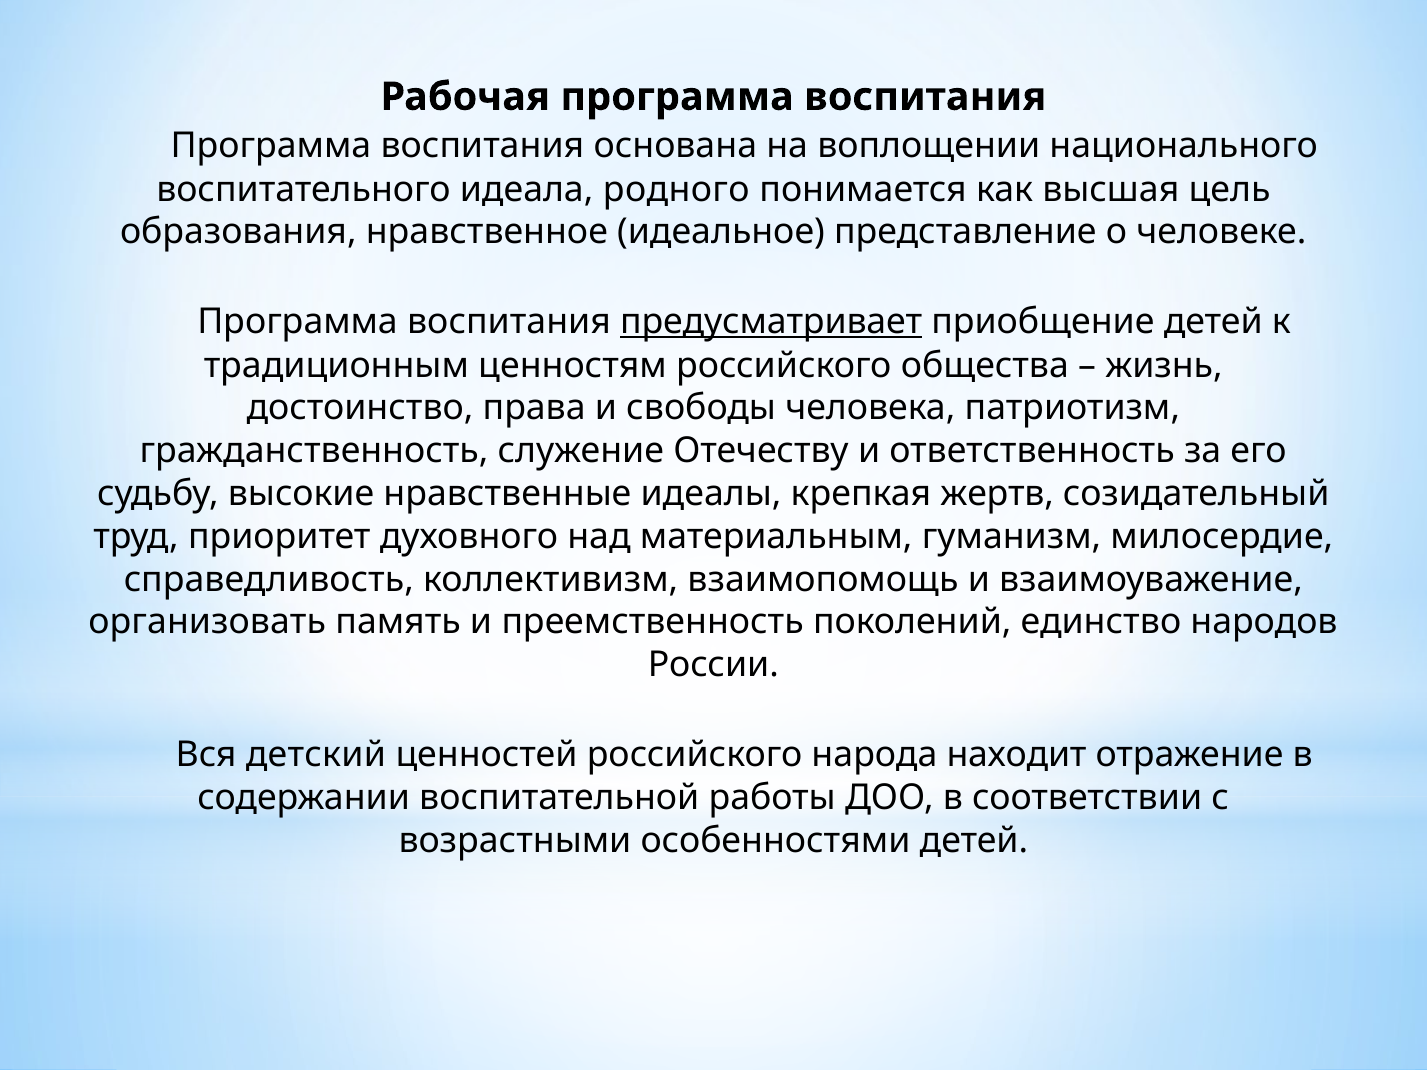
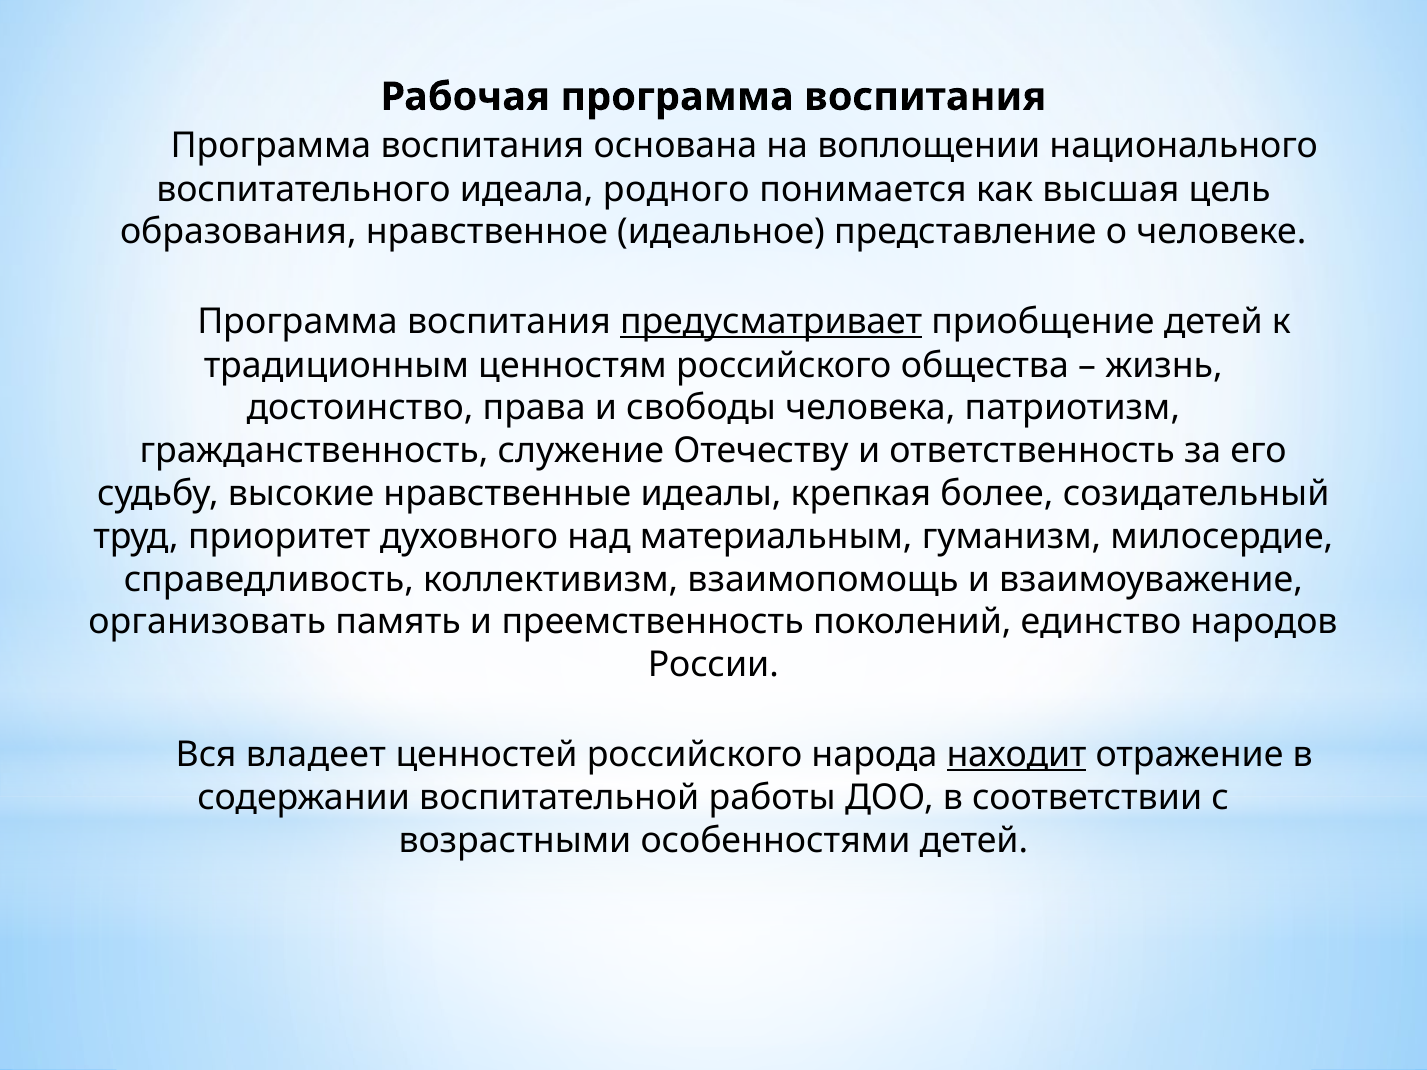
жертв: жертв -> более (997, 494)
детский: детский -> владеет (316, 755)
находит underline: none -> present (1017, 755)
